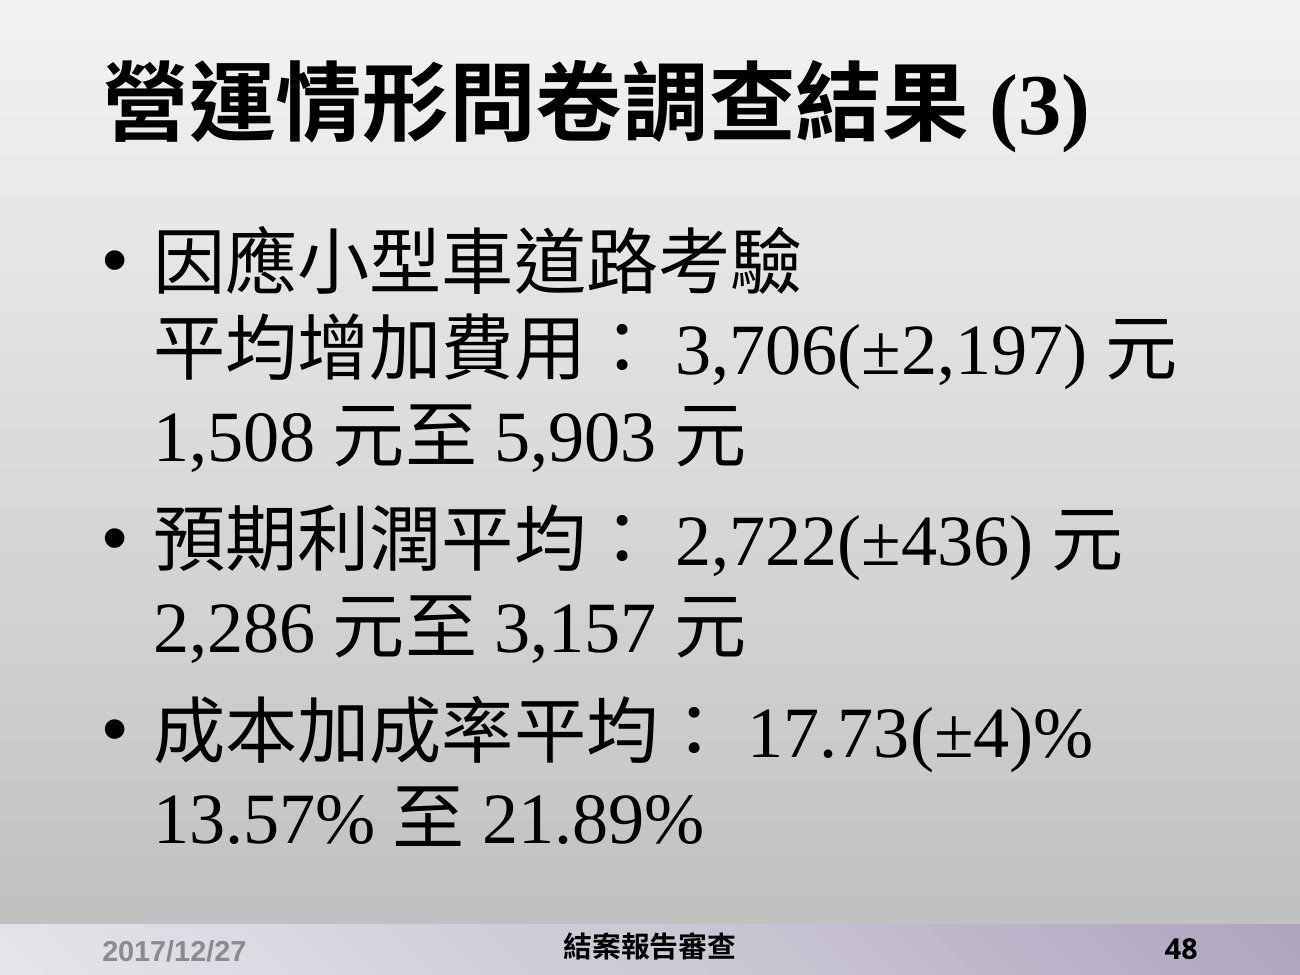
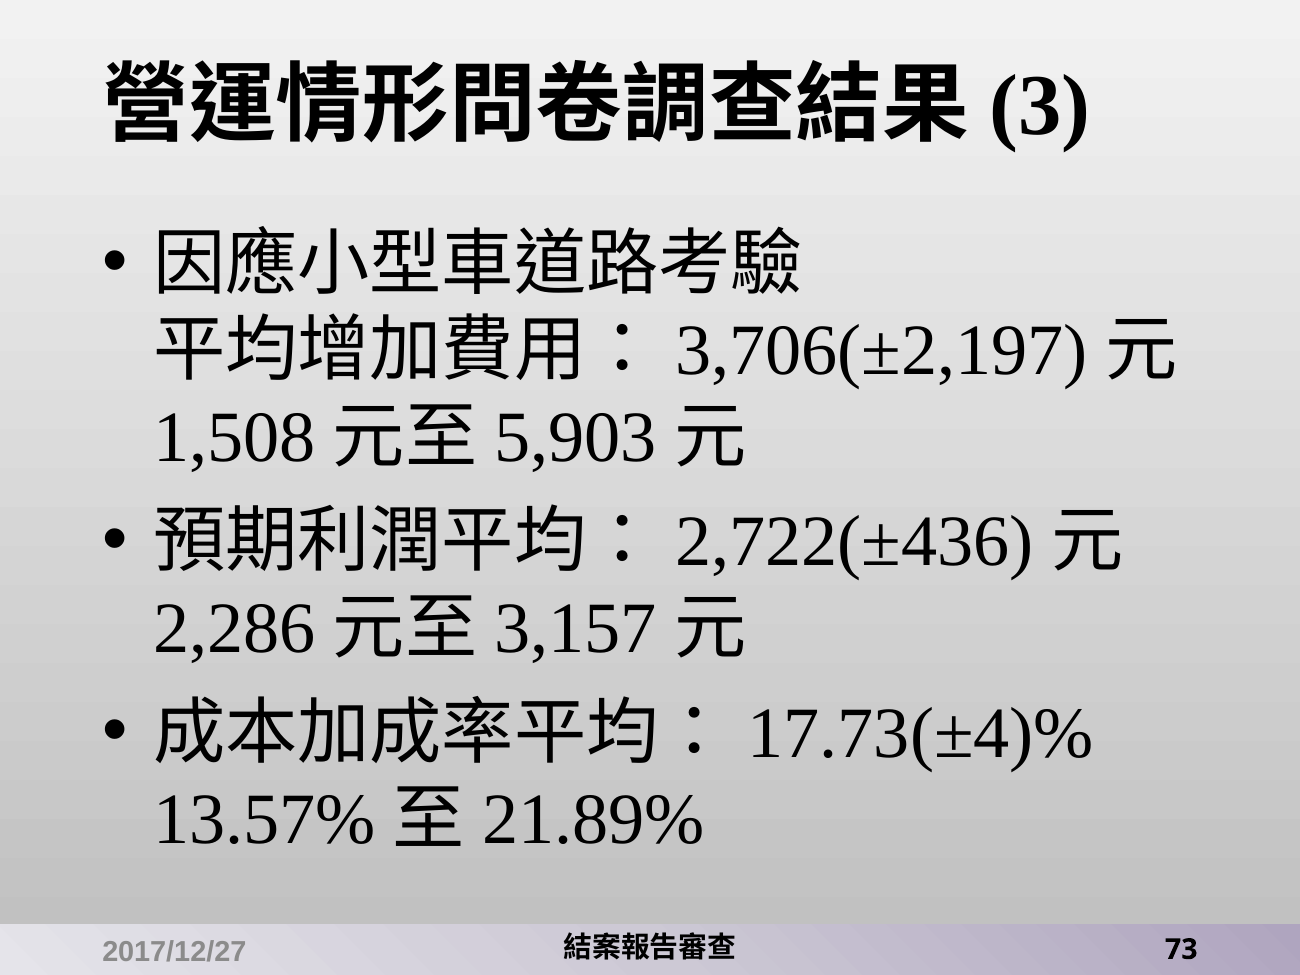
48: 48 -> 73 (1181, 949)
